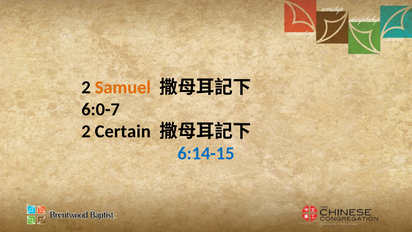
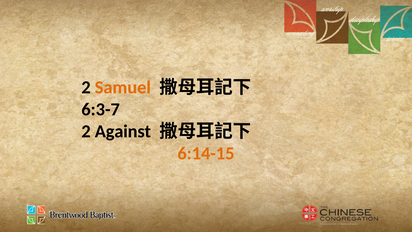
6:0-7: 6:0-7 -> 6:3-7 (101, 109)
Certain: Certain -> Against (123, 131)
6:14-15 colour: blue -> orange (206, 153)
